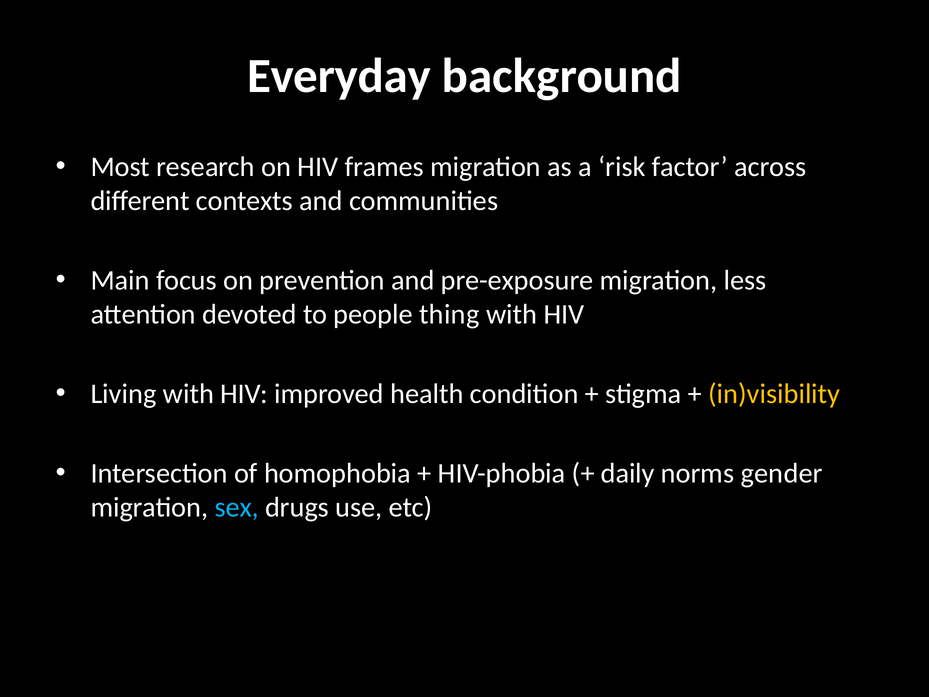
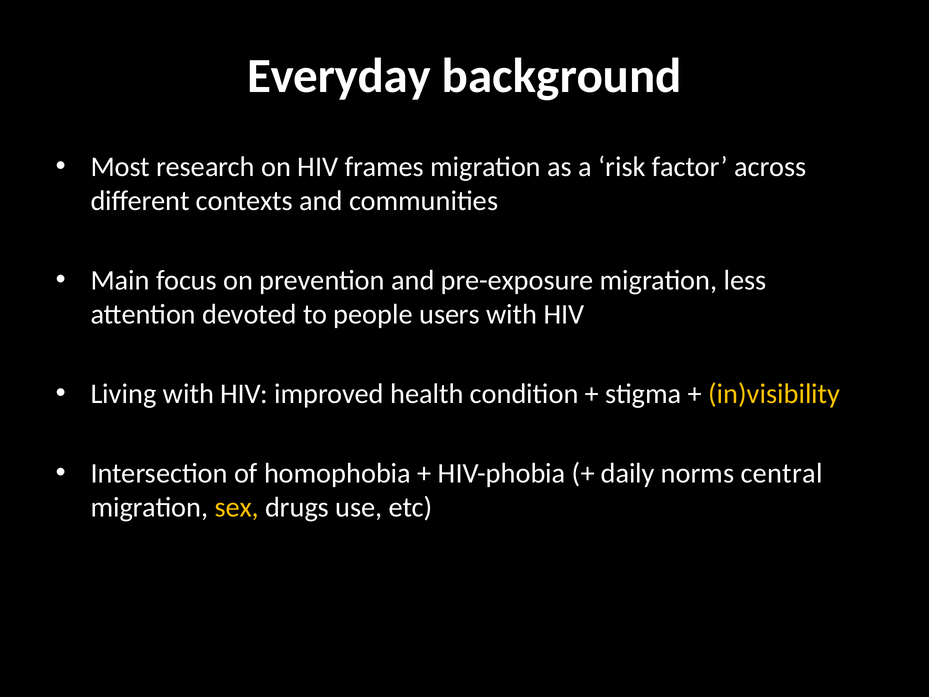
thing: thing -> users (450, 314)
gender: gender -> central (782, 473)
sex colour: light blue -> yellow (237, 507)
